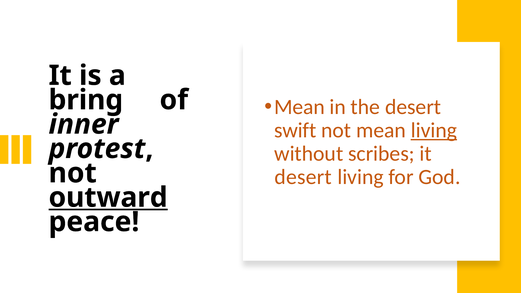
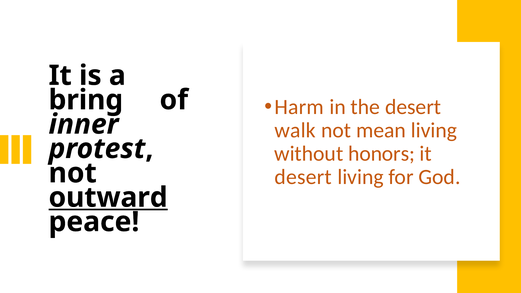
Mean: Mean -> Harm (299, 107)
swift: swift -> walk (295, 130)
living underline: present -> none (434, 130)
scribes: scribes -> honors (382, 154)
